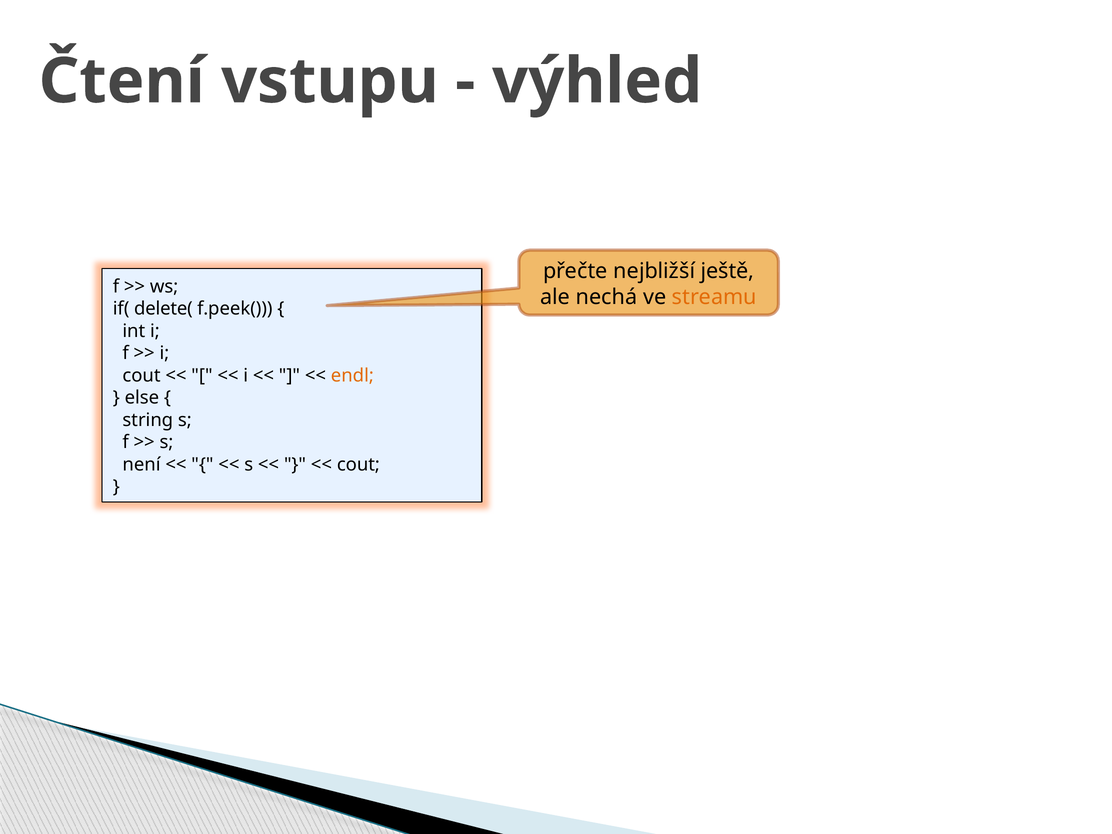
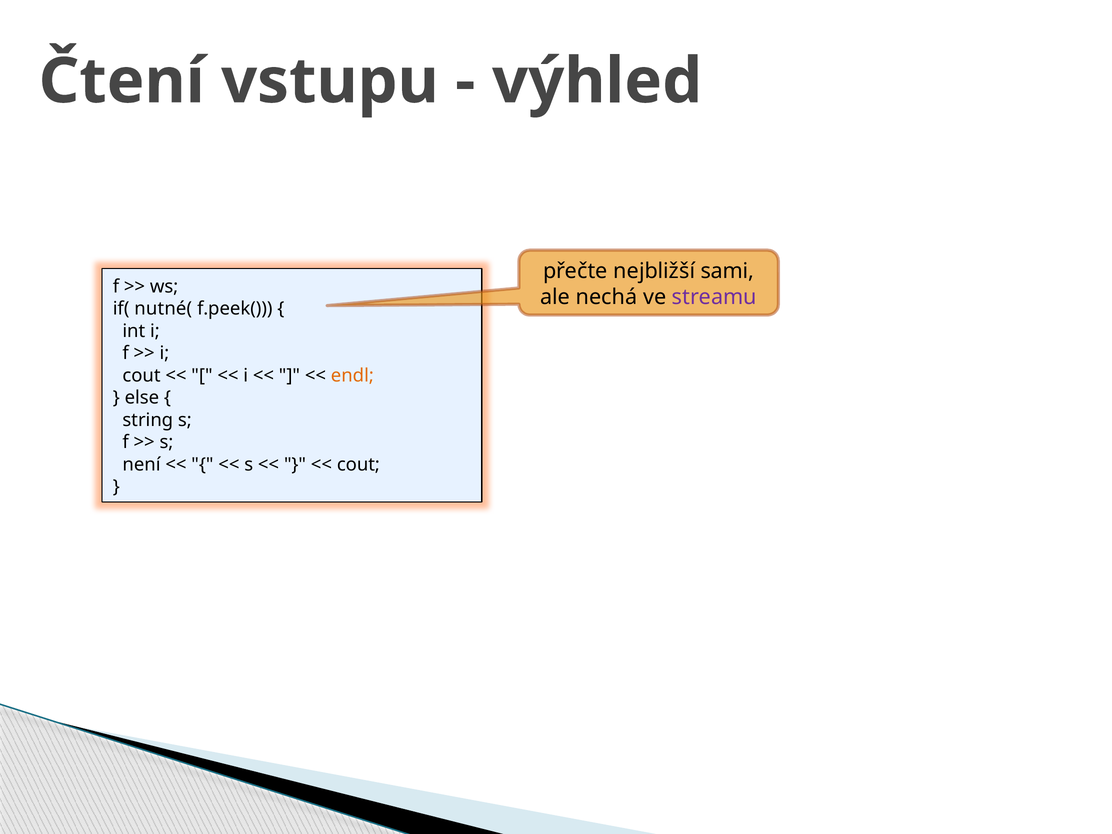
ještě: ještě -> sami (727, 271)
streamu colour: orange -> purple (714, 297)
delete(: delete( -> nutné( (163, 309)
